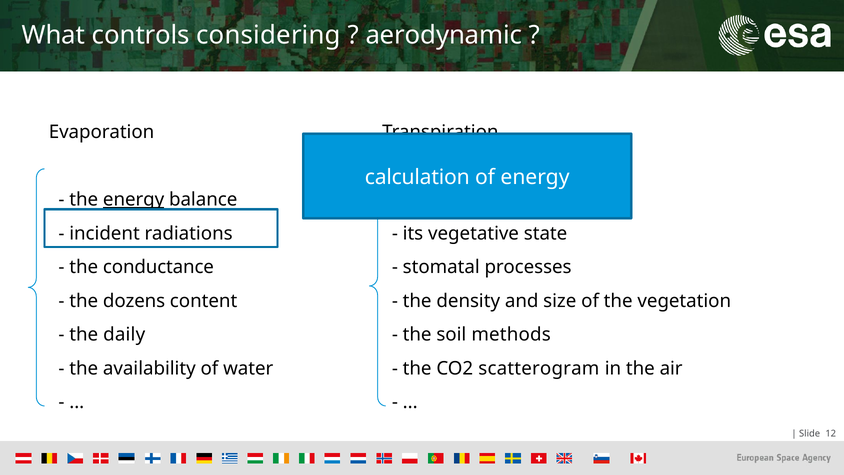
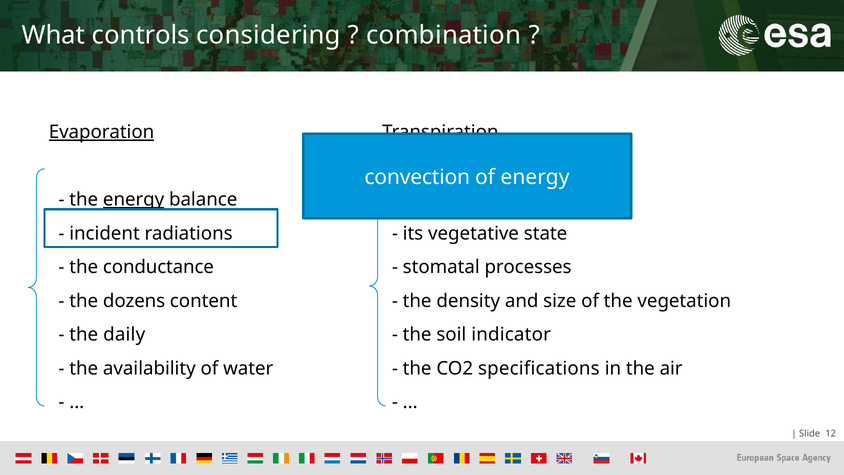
aerodynamic: aerodynamic -> combination (444, 35)
Evaporation underline: none -> present (102, 132)
calculation: calculation -> convection (417, 177)
methods: methods -> indicator (511, 334)
scatterogram: scatterogram -> specifications (539, 368)
